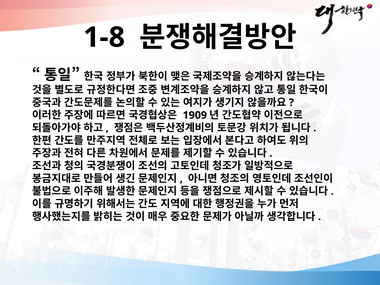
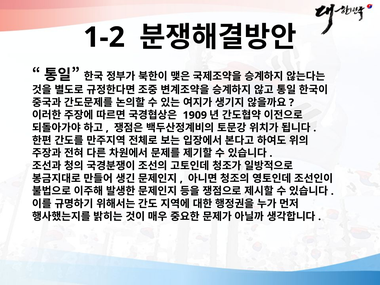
1-8: 1-8 -> 1-2 (104, 37)
